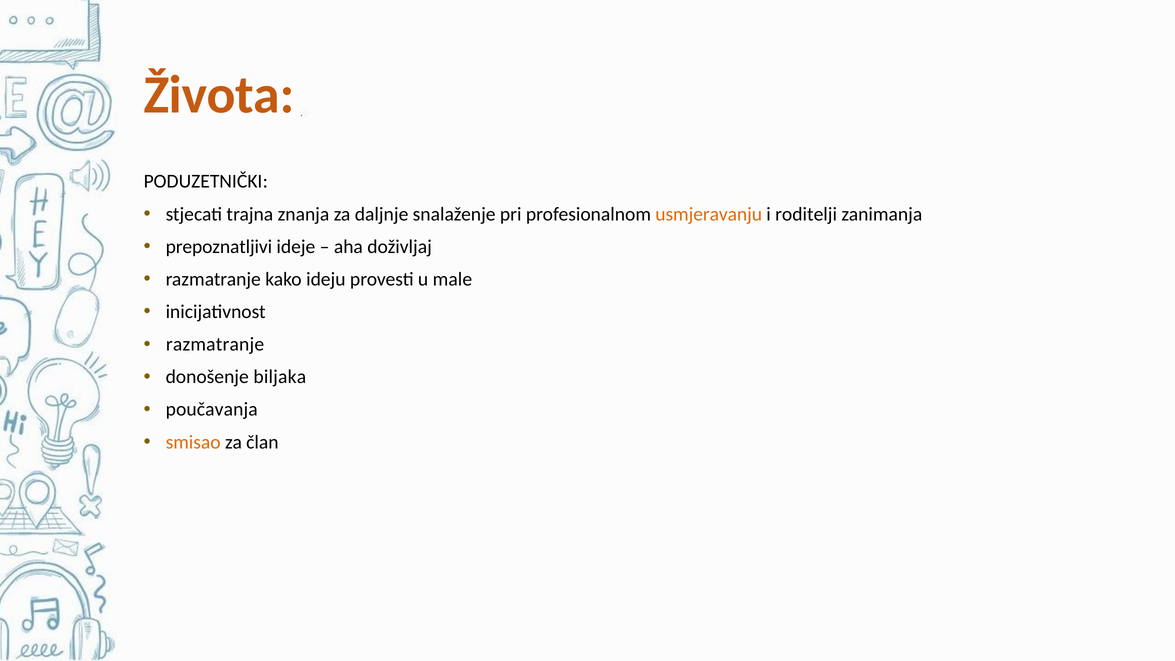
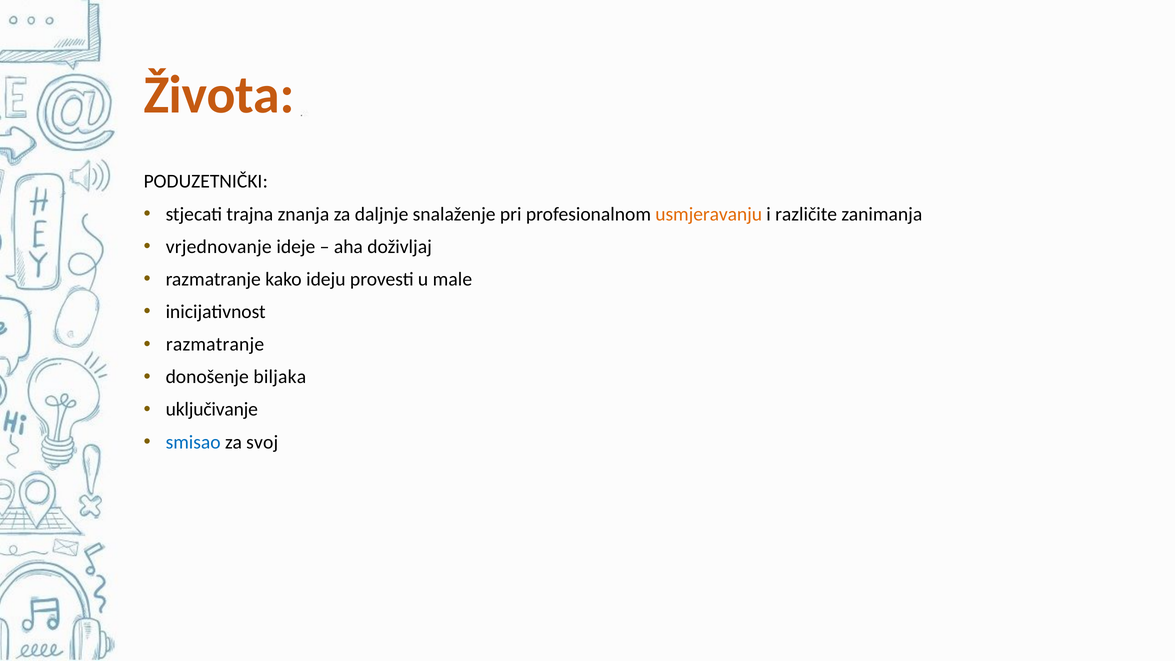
roditelji: roditelji -> različite (806, 214)
prepoznatljivi: prepoznatljivi -> vrjednovanje (219, 247)
poučavanja: poučavanja -> uključivanje (212, 409)
smisao colour: orange -> blue (193, 442)
član: član -> svoj (262, 442)
